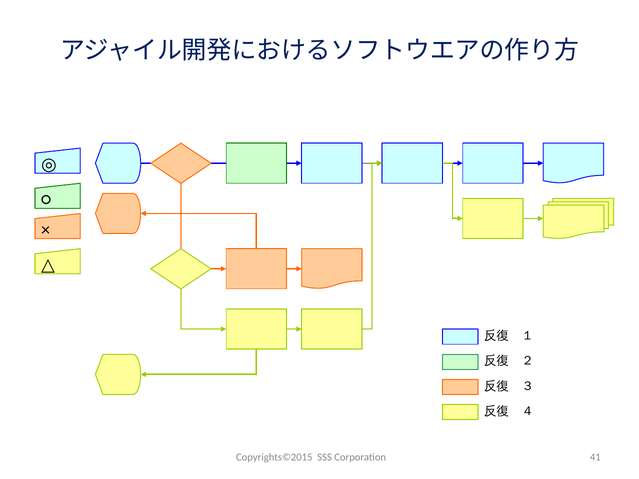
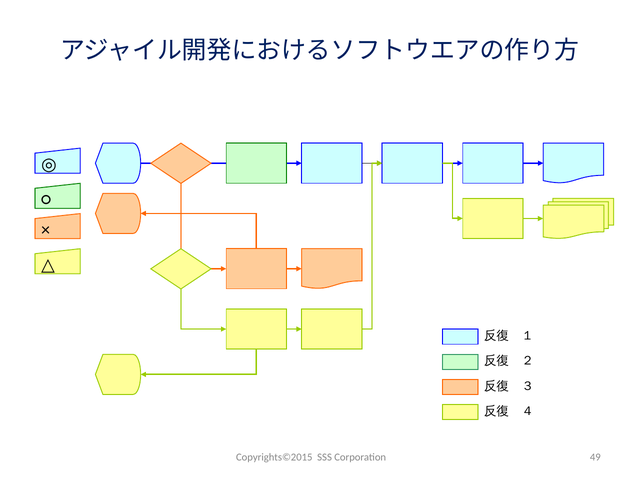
41: 41 -> 49 (595, 458)
